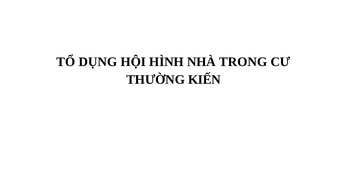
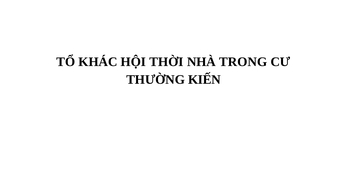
DỤNG: DỤNG -> KHÁC (98, 62)
HÌNH: HÌNH -> THỜI (166, 62)
